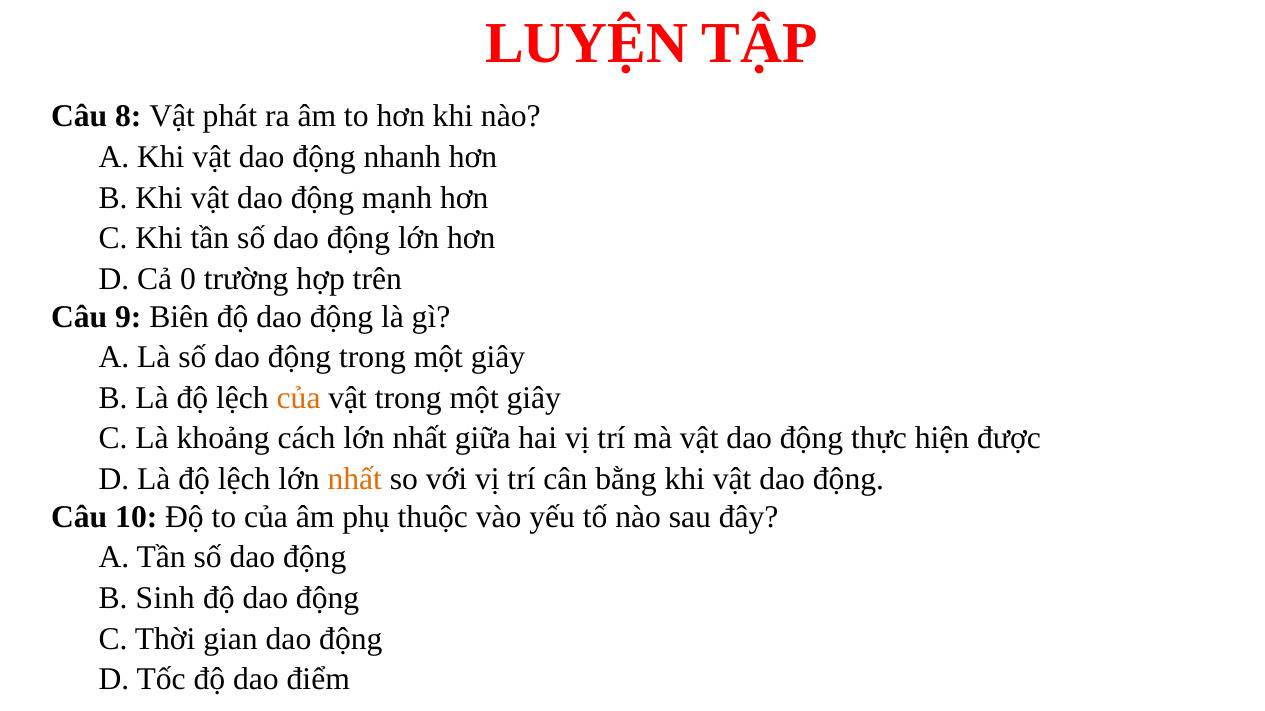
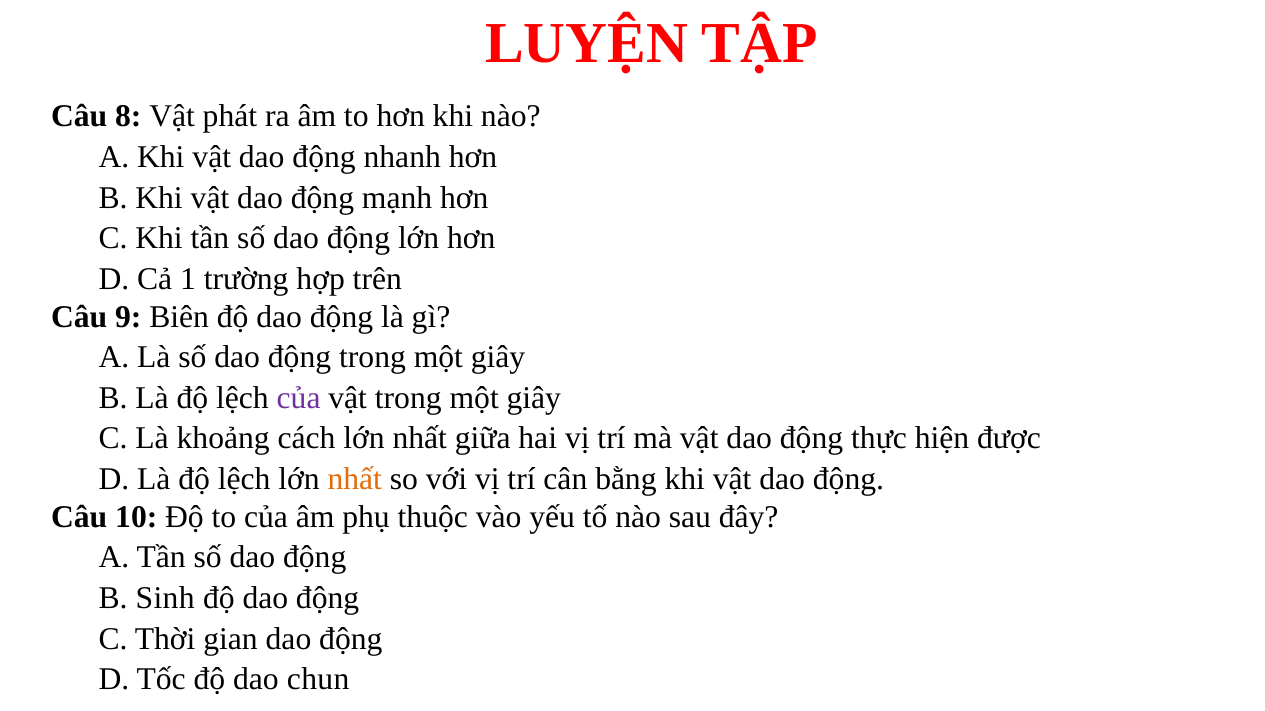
0: 0 -> 1 (188, 279)
của colour: orange -> purple (299, 398)
điểm: điểm -> chun (318, 680)
